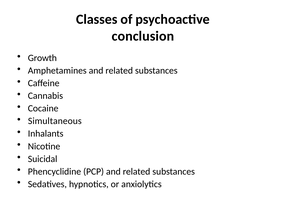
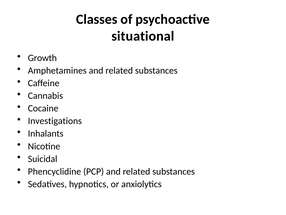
conclusion: conclusion -> situational (143, 36)
Simultaneous: Simultaneous -> Investigations (55, 121)
